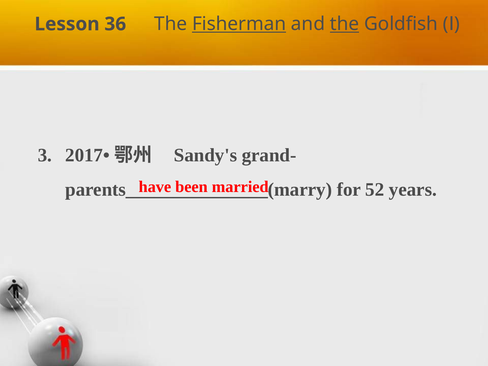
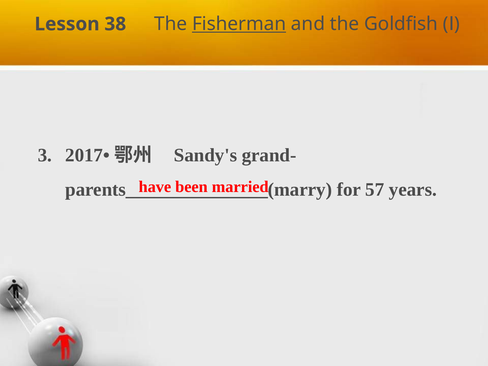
36: 36 -> 38 (115, 24)
the underline: present -> none (345, 24)
52: 52 -> 57 (375, 189)
